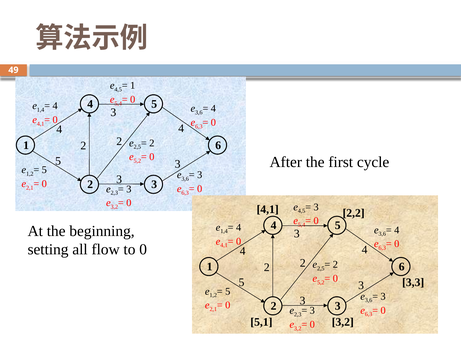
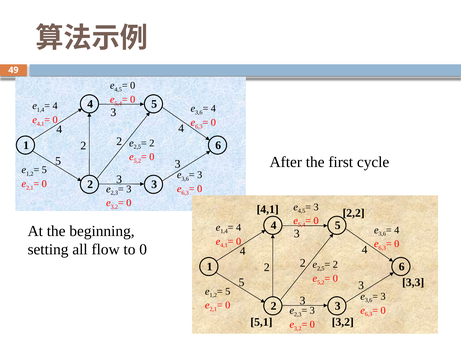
1: 1 -> 0 (133, 86)
